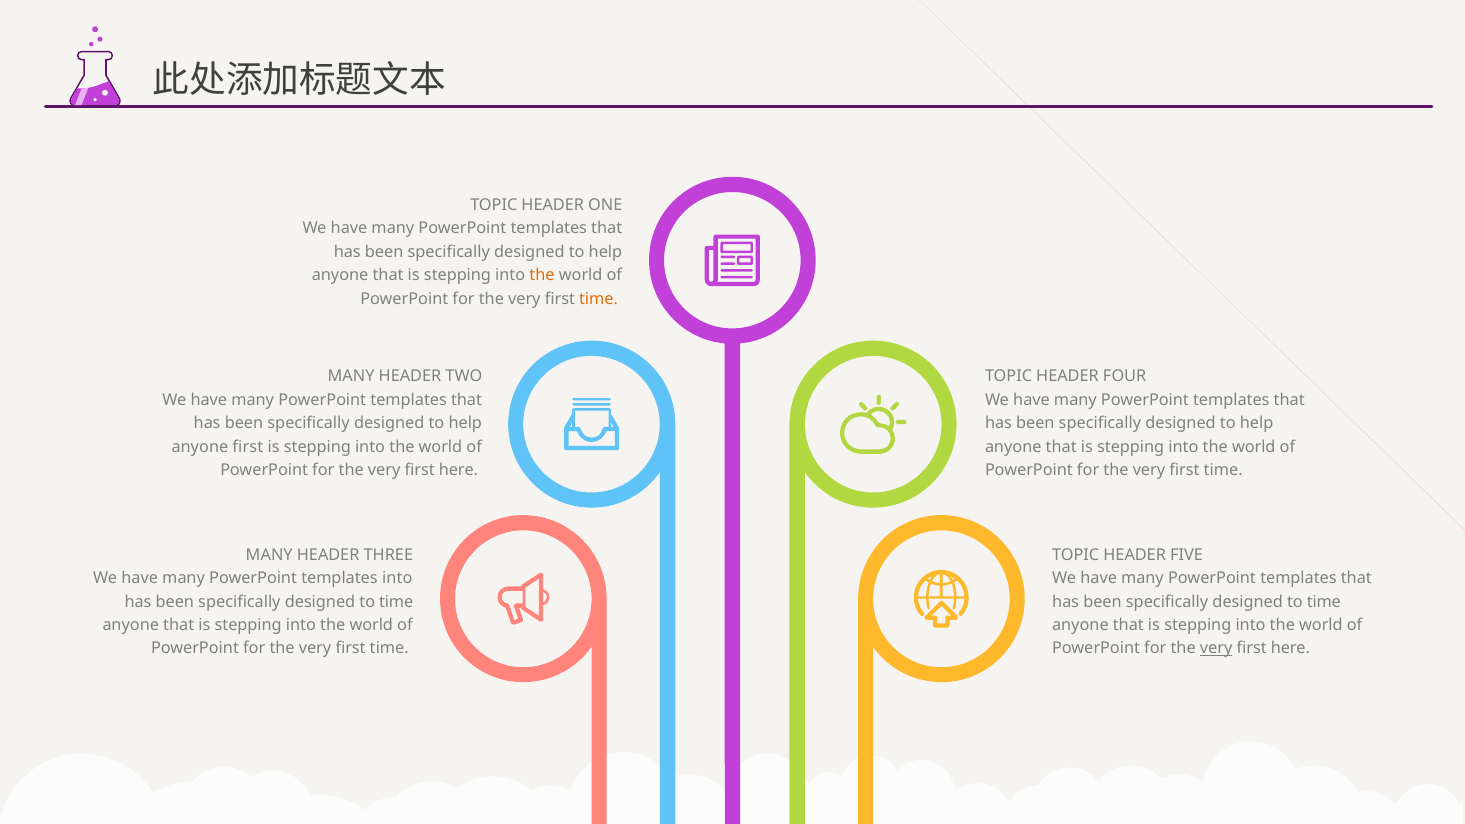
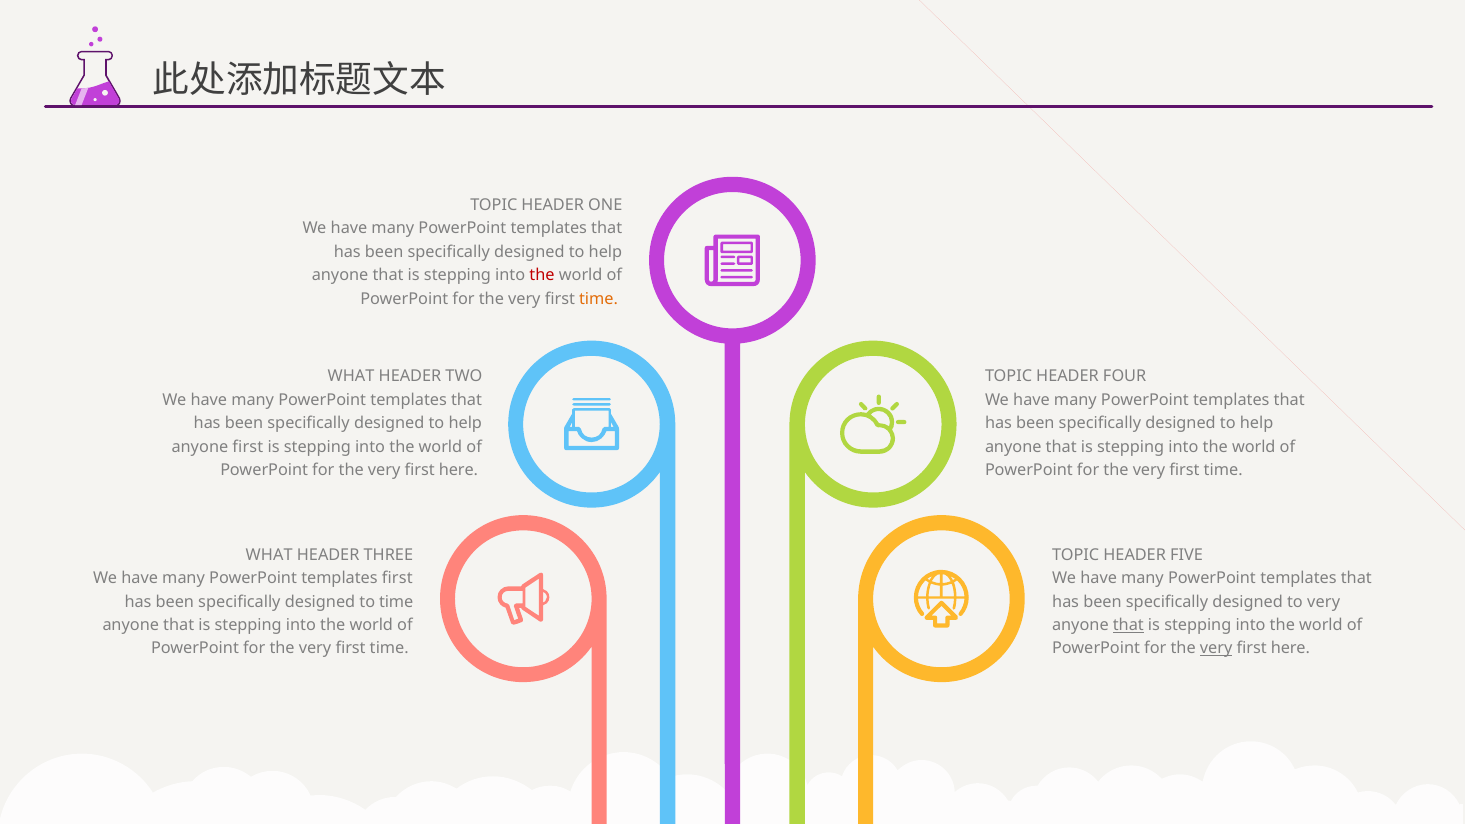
the colour: orange -> red (542, 275)
MANY: MANY -> WHAT (351, 377)
MANY: MANY -> WHAT (269, 555)
templates into: into -> first (397, 578)
time: time -> very (1324, 602)
that underline: none -> present (1128, 625)
